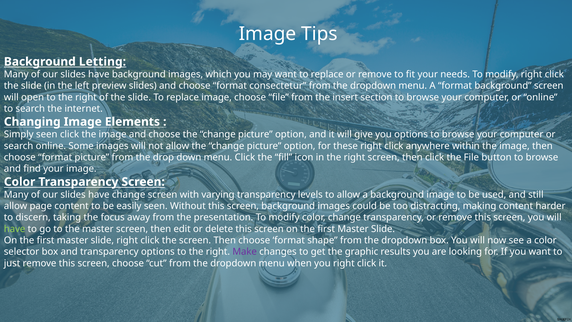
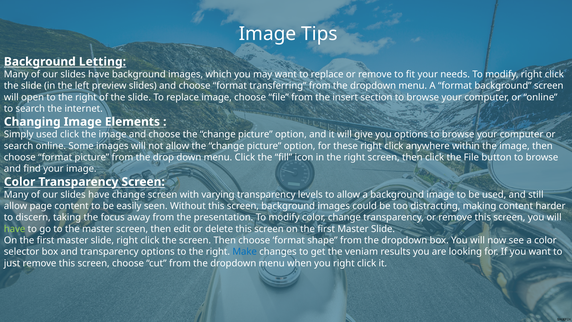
consectetur: consectetur -> transferring (278, 86)
Simply seen: seen -> used (47, 134)
Make colour: purple -> blue (245, 252)
graphic: graphic -> veniam (362, 252)
